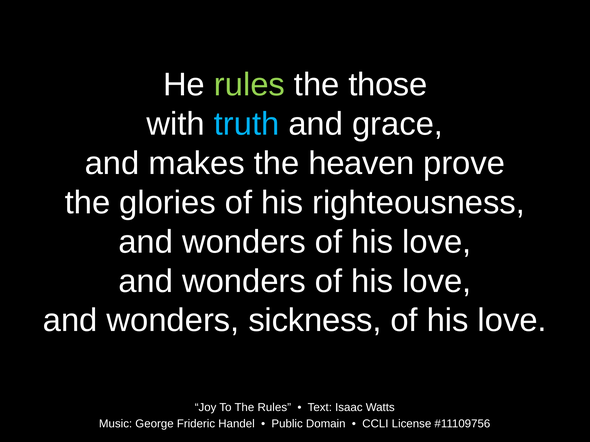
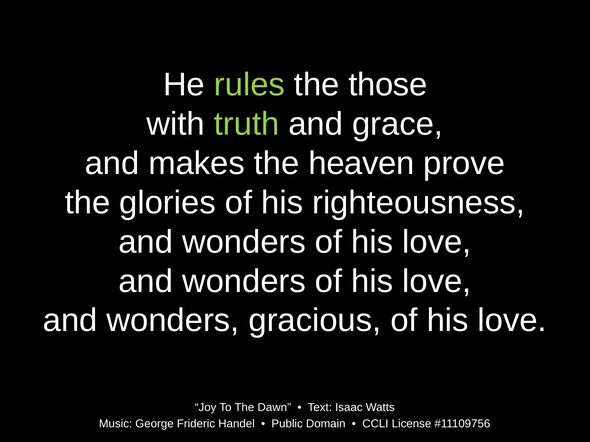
truth colour: light blue -> light green (247, 124)
sickness: sickness -> gracious (315, 321)
The Rules: Rules -> Dawn (274, 408)
